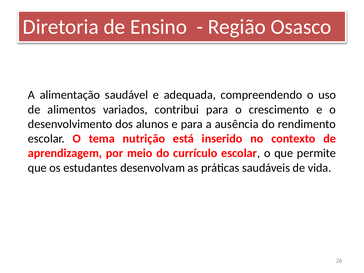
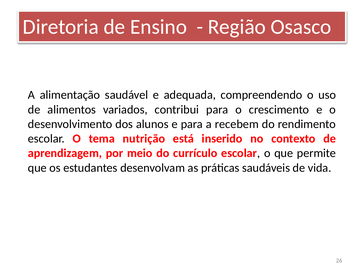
ausência: ausência -> recebem (237, 124)
